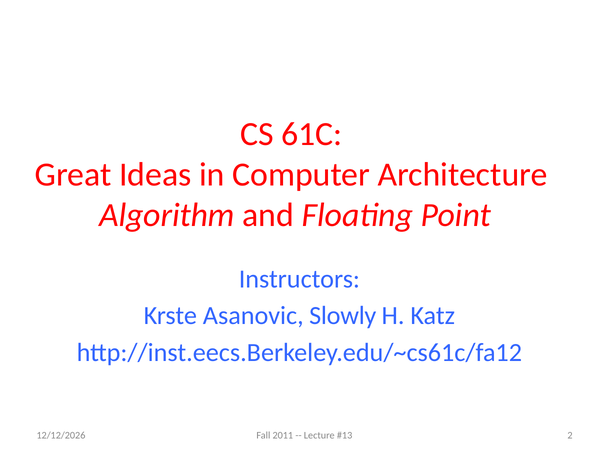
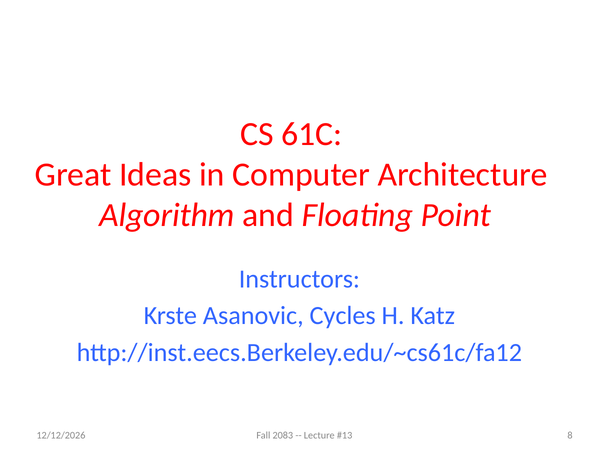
Slowly: Slowly -> Cycles (343, 316)
2011: 2011 -> 2083 (283, 436)
2: 2 -> 8 (570, 436)
